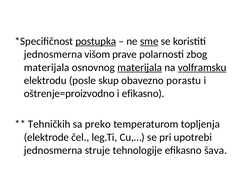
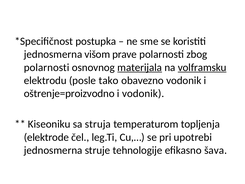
postupka underline: present -> none (96, 41)
sme underline: present -> none (149, 41)
materijala: materijala -> polarnosti (47, 67)
skup: skup -> tako (109, 80)
obavezno porastu: porastu -> vodonik (184, 80)
i efikasno: efikasno -> vodonik (143, 93)
Tehničkih: Tehničkih -> Kiseoniku (49, 124)
preko: preko -> struja (98, 124)
